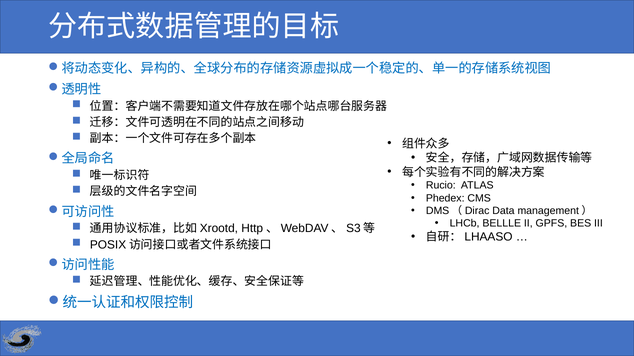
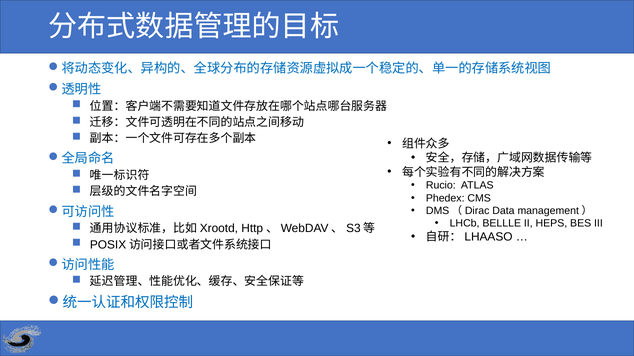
GPFS: GPFS -> HEPS (551, 224)
